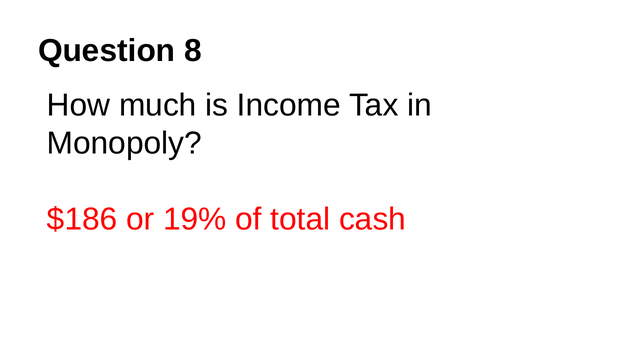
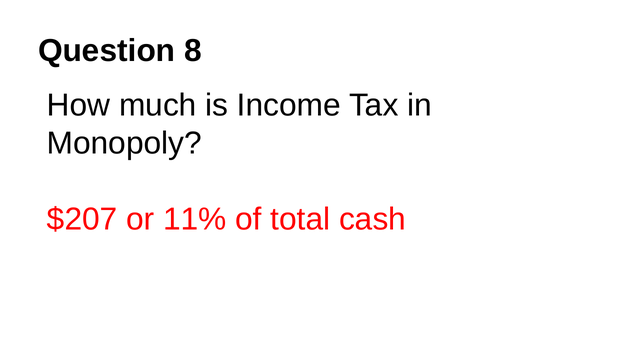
$186: $186 -> $207 (82, 219)
19%: 19% -> 11% (195, 219)
